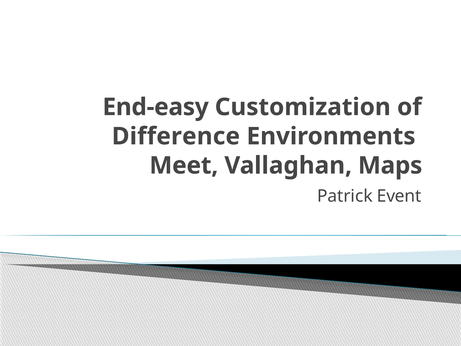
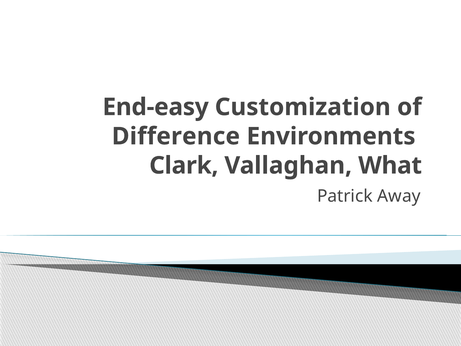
Meet: Meet -> Clark (184, 165)
Maps: Maps -> What (390, 165)
Event: Event -> Away (399, 196)
